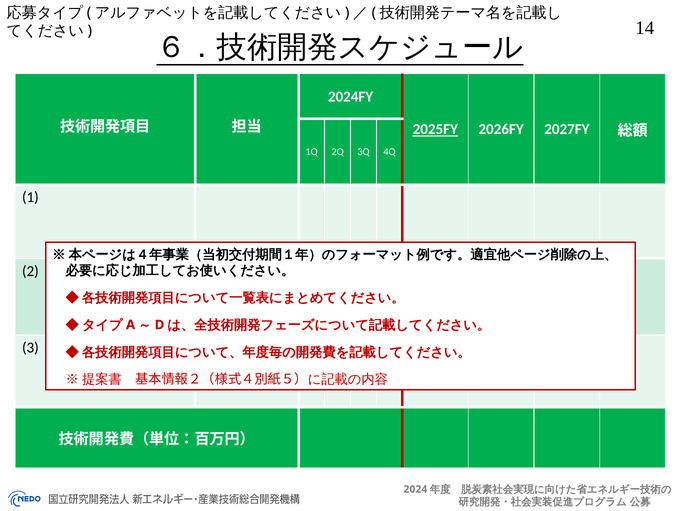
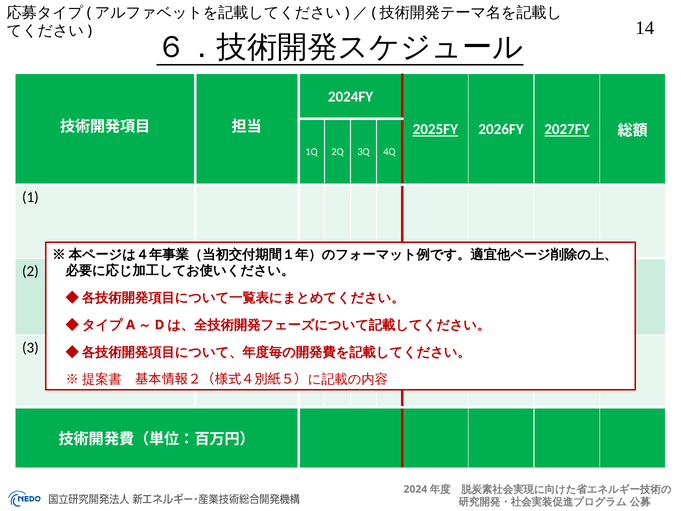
2027FY underline: none -> present (567, 129)
